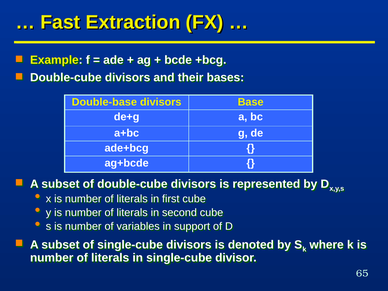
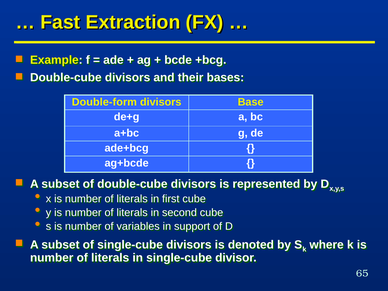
Double-base: Double-base -> Double-form (104, 102)
